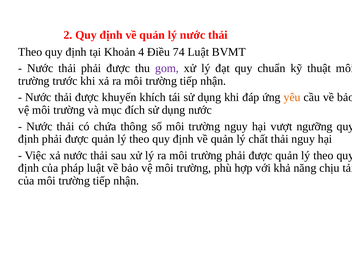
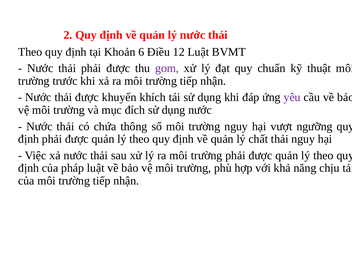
4: 4 -> 6 (141, 52)
74: 74 -> 12 (179, 52)
yêu colour: orange -> purple (292, 97)
